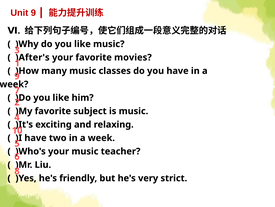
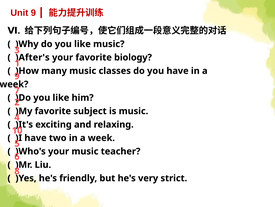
movies: movies -> biology (133, 57)
